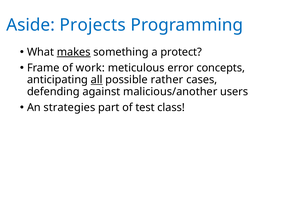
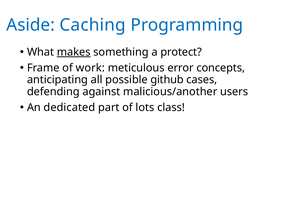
Projects: Projects -> Caching (93, 25)
all underline: present -> none (97, 80)
rather: rather -> github (167, 80)
strategies: strategies -> dedicated (69, 107)
test: test -> lots (145, 107)
